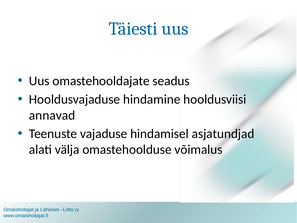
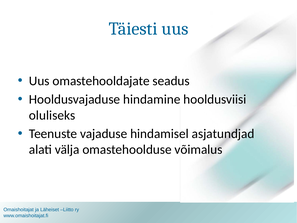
annavad: annavad -> oluliseks (52, 115)
